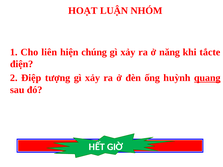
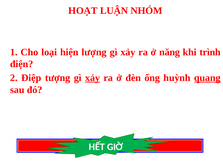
liên: liên -> loại (49, 52)
chúng: chúng -> lượng (94, 52)
tắcte: tắcte -> trình (210, 52)
xảy underline: none -> present (93, 78)
